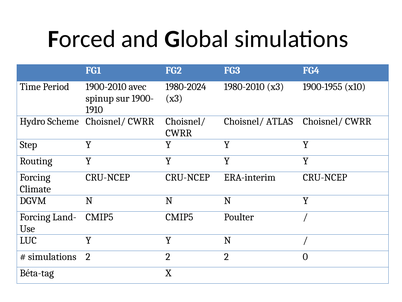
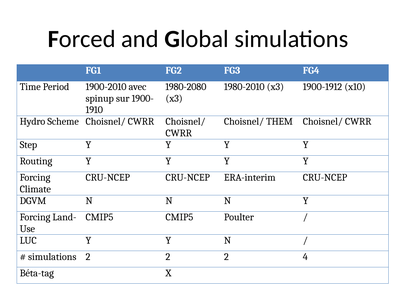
1980-2024: 1980-2024 -> 1980-2080 (186, 87)
1900-1955: 1900-1955 -> 1900-1912 (322, 87)
ATLAS: ATLAS -> THEM (279, 121)
0: 0 -> 4 (305, 256)
